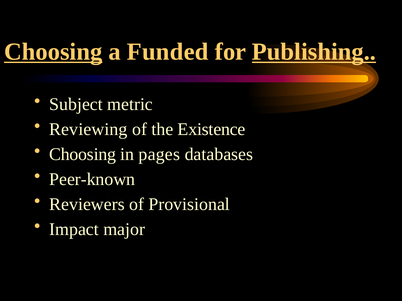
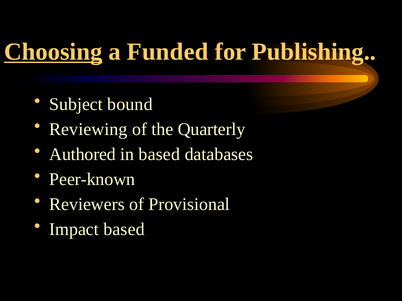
Publishing underline: present -> none (314, 52)
metric: metric -> bound (130, 104)
Existence: Existence -> Quarterly (212, 129)
Choosing: Choosing -> Authored (83, 154)
in pages: pages -> based (159, 154)
Impact major: major -> based (124, 230)
